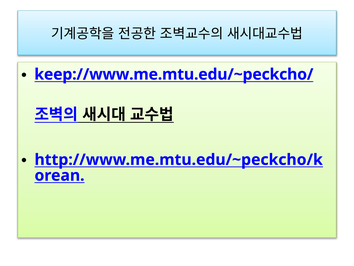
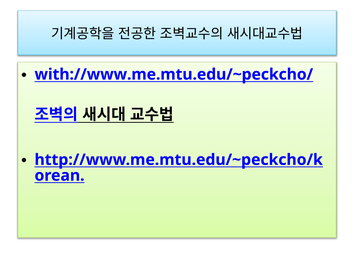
keep://www.me.mtu.edu/~peckcho/: keep://www.me.mtu.edu/~peckcho/ -> with://www.me.mtu.edu/~peckcho/ (174, 74)
